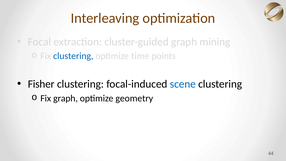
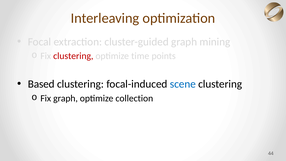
clustering colour: blue -> red (73, 56)
Fisher: Fisher -> Based (41, 84)
geometry: geometry -> collection (134, 98)
